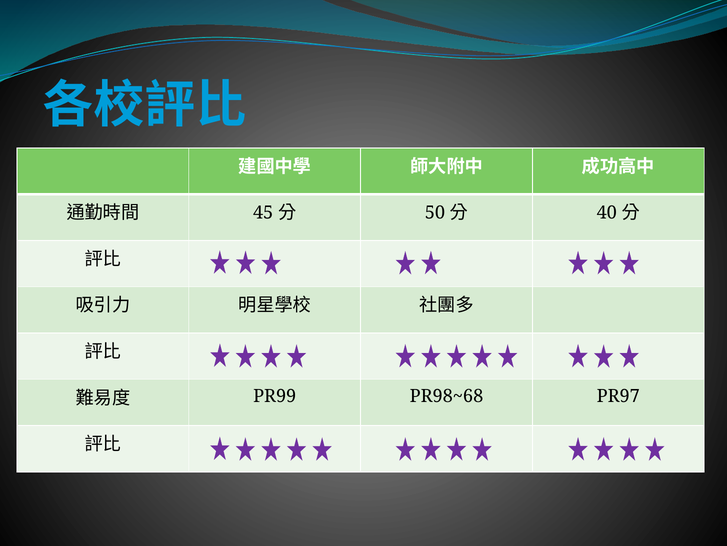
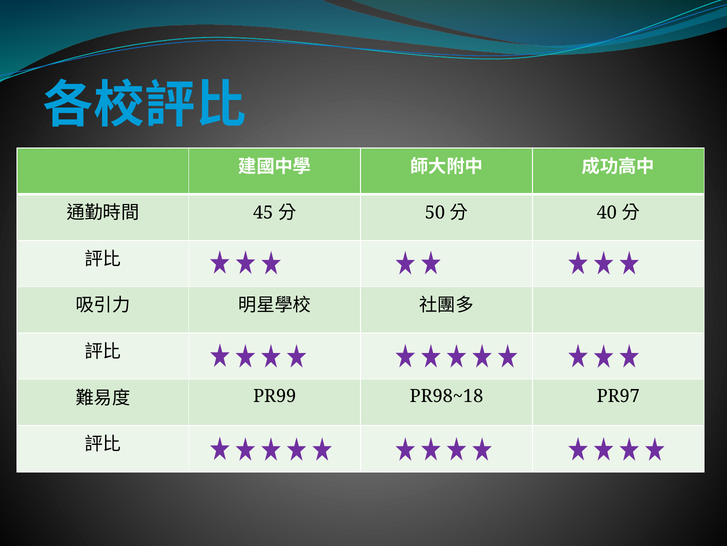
PR98~68: PR98~68 -> PR98~18 (446, 396)
